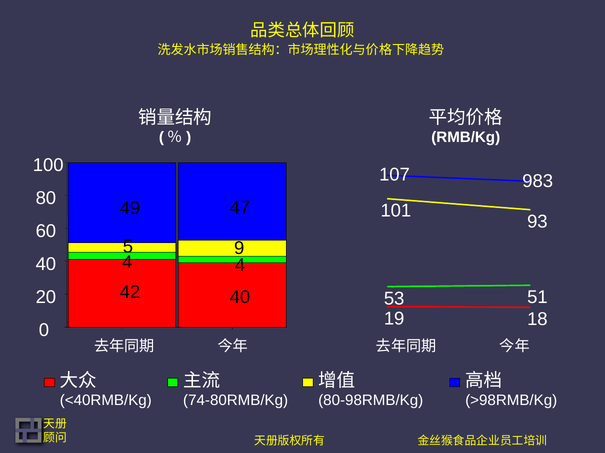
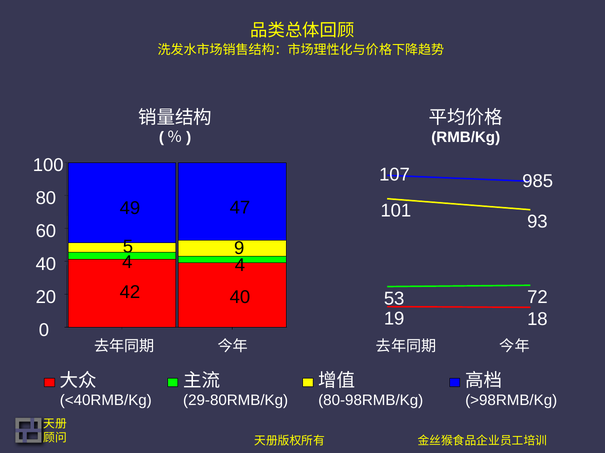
983: 983 -> 985 (538, 181)
51: 51 -> 72 (537, 298)
74-80RMB/Kg: 74-80RMB/Kg -> 29-80RMB/Kg (236, 401)
